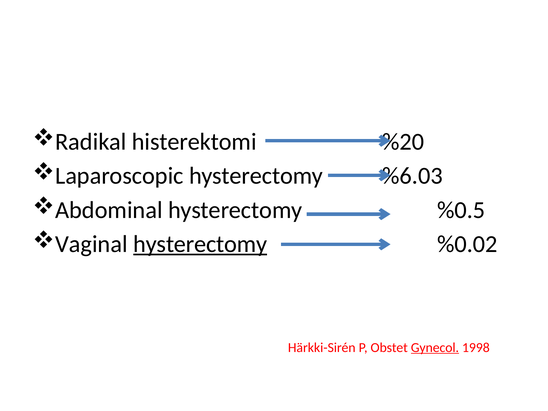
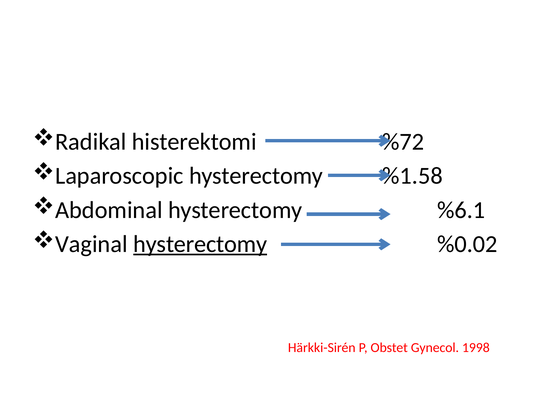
%20: %20 -> %72 (403, 142)
%6.03: %6.03 -> %1.58 (413, 176)
%0.5: %0.5 -> %6.1 (461, 210)
Gynecol underline: present -> none (435, 347)
